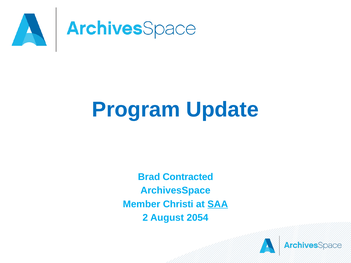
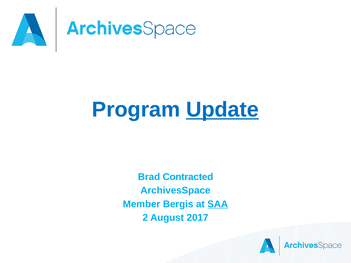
Update underline: none -> present (222, 110)
Christi: Christi -> Bergis (178, 204)
2054: 2054 -> 2017 (197, 218)
